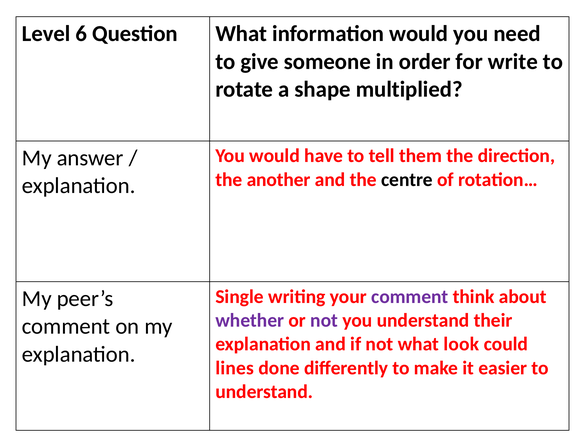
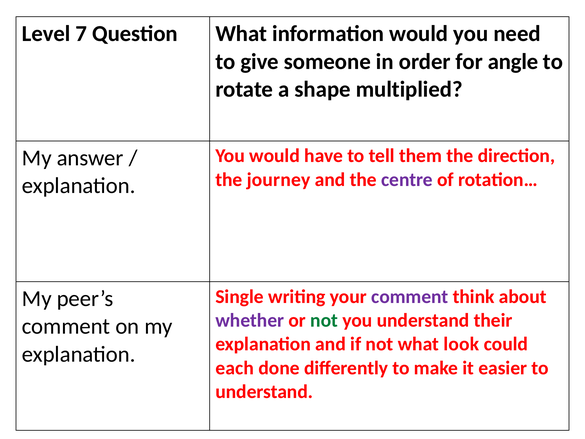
6: 6 -> 7 (81, 34)
write: write -> angle (513, 62)
another: another -> journey (279, 180)
centre colour: black -> purple (407, 180)
not colour: purple -> green (324, 320)
lines: lines -> each (235, 368)
